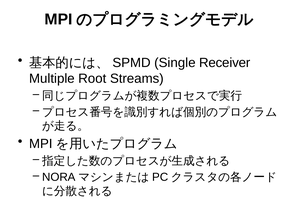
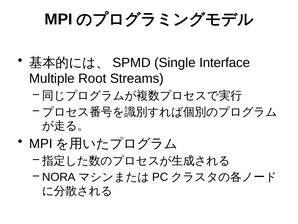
Receiver: Receiver -> Interface (225, 63)
